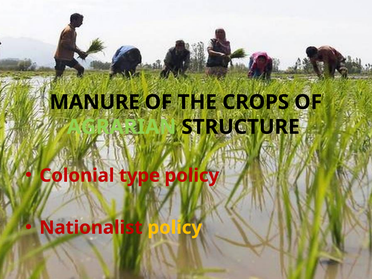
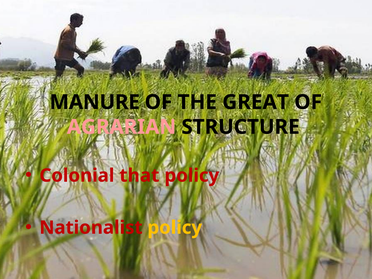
CROPS: CROPS -> GREAT (256, 102)
AGRARIAN colour: light green -> pink (121, 127)
type: type -> that (139, 176)
